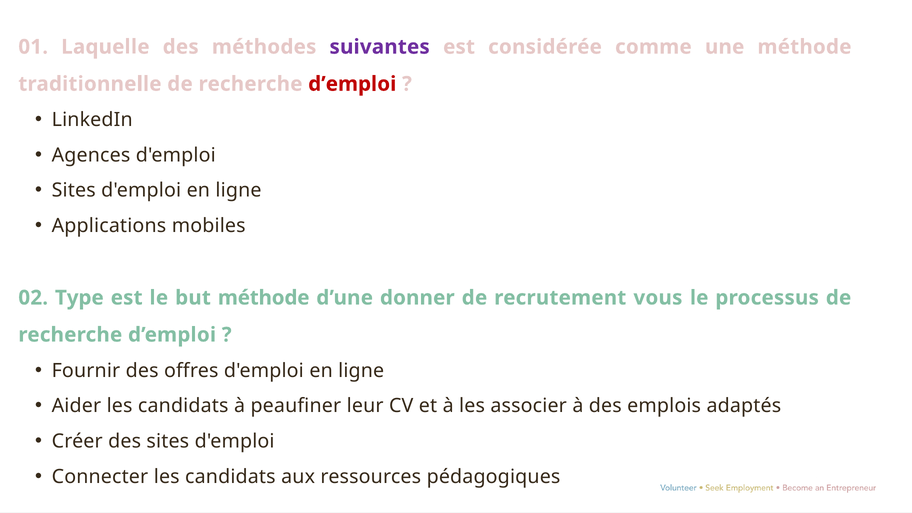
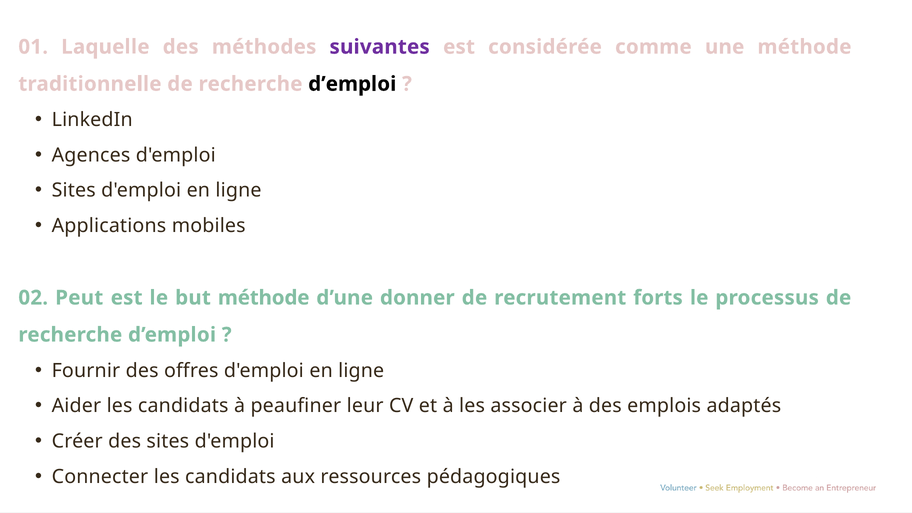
d’emploi colour: red -> black (352, 84)
Type: Type -> Peut (79, 298)
vous: vous -> forts (658, 298)
